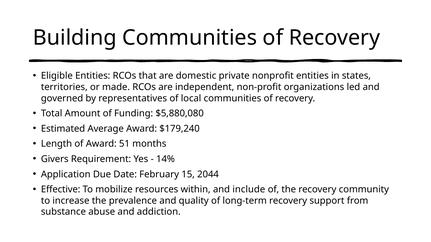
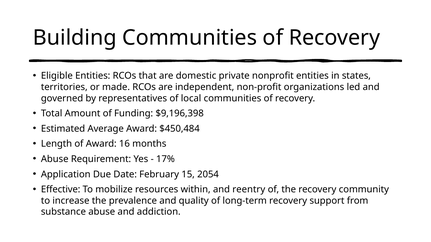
$5,880,080: $5,880,080 -> $9,196,398 (180, 114)
$179,240: $179,240 -> $450,484 (180, 129)
51: 51 -> 16 (124, 144)
Givers: Givers -> Abuse (55, 159)
14%: 14% -> 17% (165, 159)
2044: 2044 -> 2054 (208, 175)
include: include -> reentry (249, 190)
